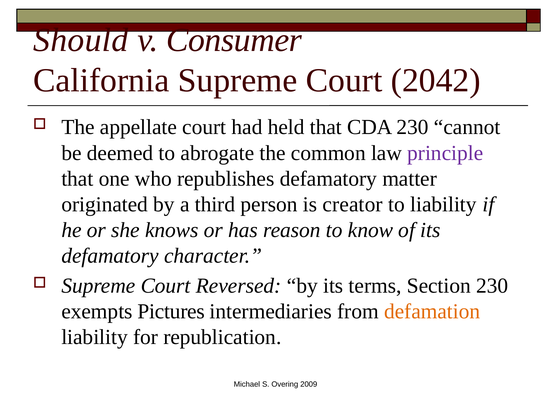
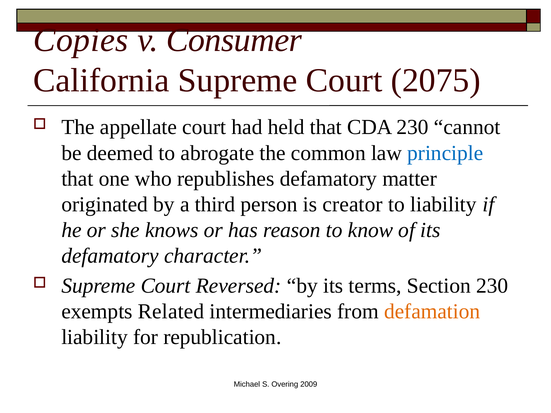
Should: Should -> Copies (81, 40)
2042: 2042 -> 2075 (436, 80)
principle colour: purple -> blue (445, 153)
Pictures: Pictures -> Related (171, 312)
